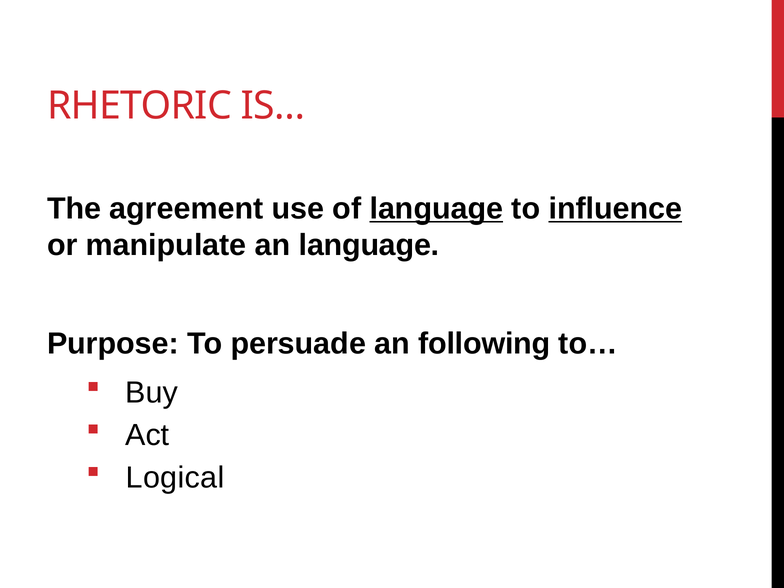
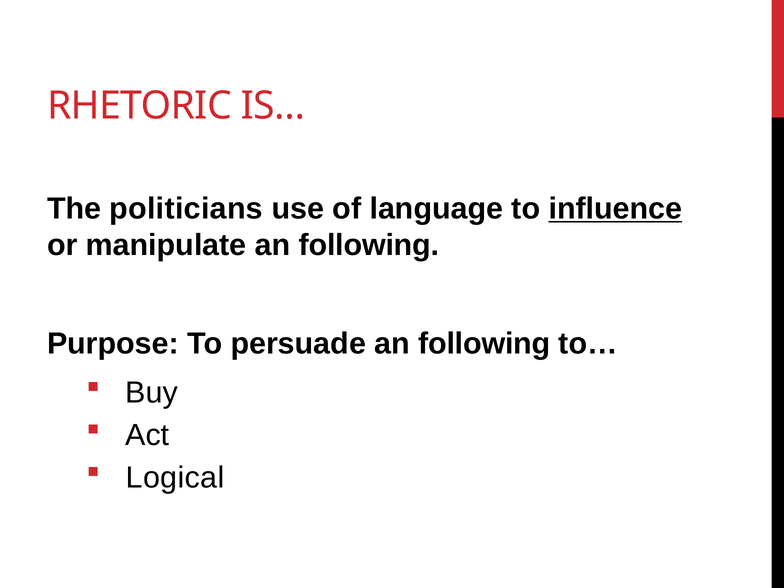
agreement: agreement -> politicians (186, 209)
language underline: present -> none (436, 209)
manipulate an language: language -> following (369, 245)
